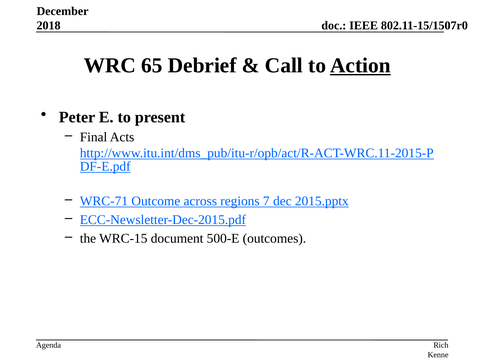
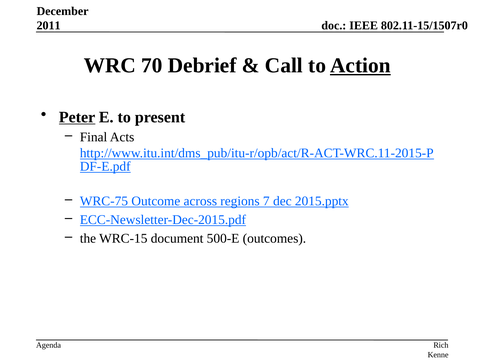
2018: 2018 -> 2011 (49, 26)
65: 65 -> 70 (152, 65)
Peter underline: none -> present (77, 117)
WRC-71: WRC-71 -> WRC-75 (104, 201)
